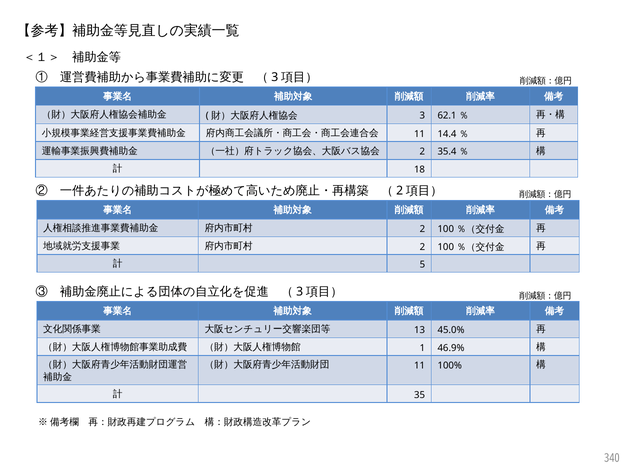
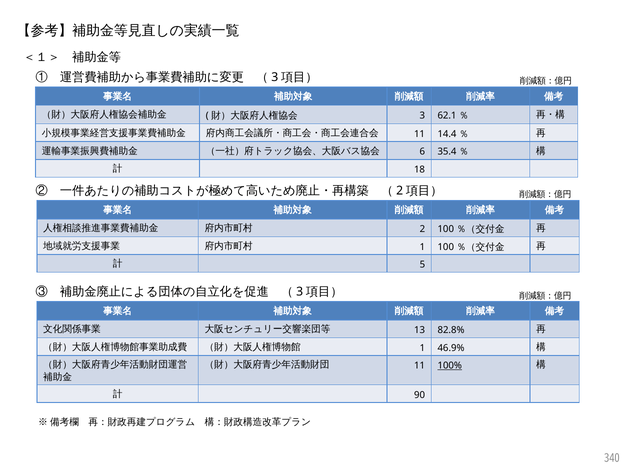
2: 2 -> 6 (422, 152)
2: 2 -> 1 (422, 247)
45.0%: 45.0% -> 82.8% (451, 330)
100% underline: none -> present (450, 365)
35: 35 -> 90 (420, 395)
